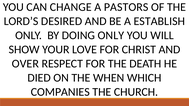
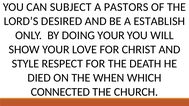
CHANGE: CHANGE -> SUBJECT (71, 7)
DOING ONLY: ONLY -> YOUR (111, 35)
OVER: OVER -> STYLE (25, 64)
COMPANIES: COMPANIES -> CONNECTED (60, 92)
